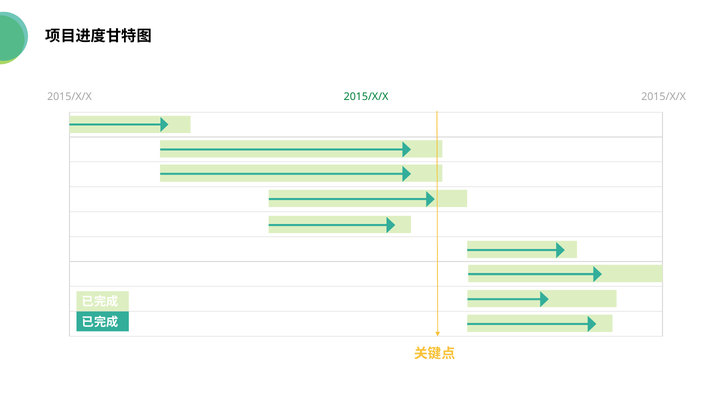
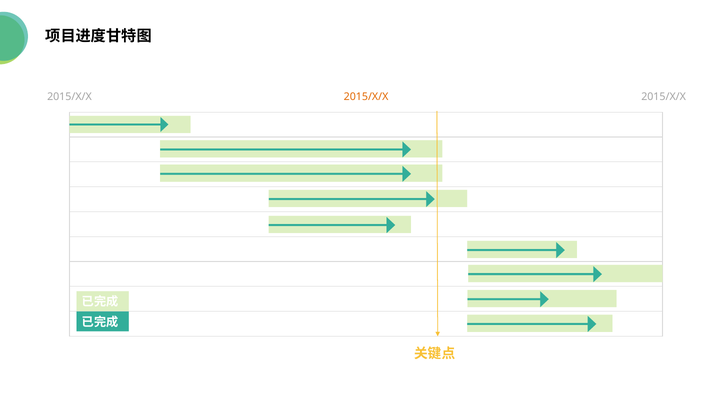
2015/X/X colour: green -> orange (366, 97)
